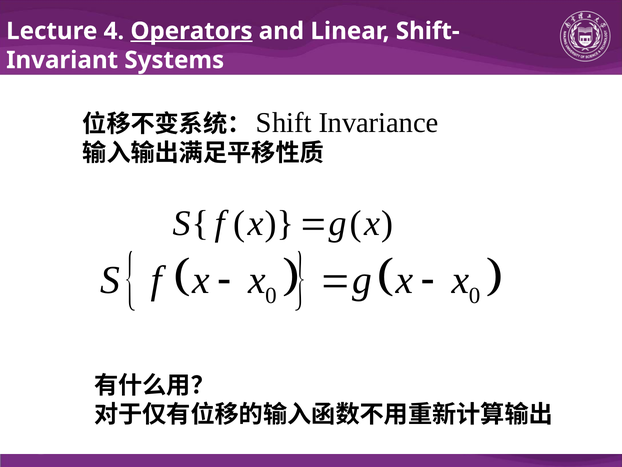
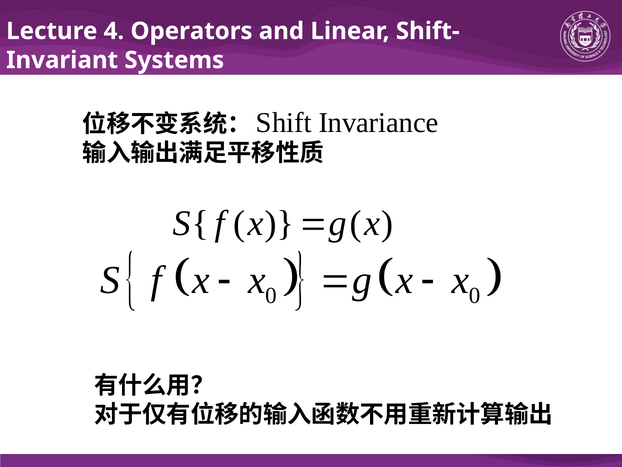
Operators underline: present -> none (192, 31)
